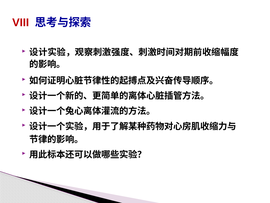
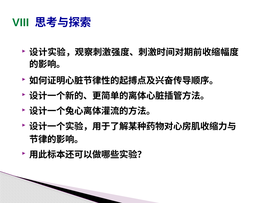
VIII colour: red -> green (21, 22)
